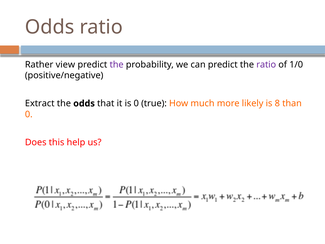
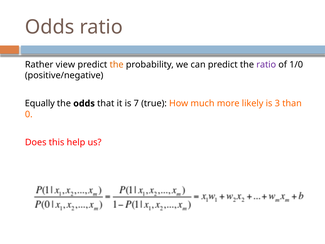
the colour: purple -> orange (117, 65)
Extract: Extract -> Equally (40, 103)
is 0: 0 -> 7 (136, 103)
8: 8 -> 3 (277, 103)
